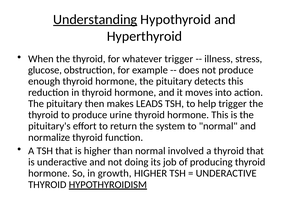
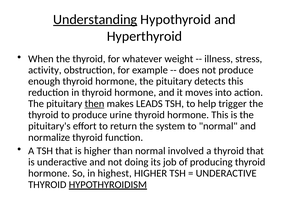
whatever trigger: trigger -> weight (179, 59)
glucose: glucose -> activity (45, 70)
then underline: none -> present (94, 104)
growth: growth -> highest (115, 174)
